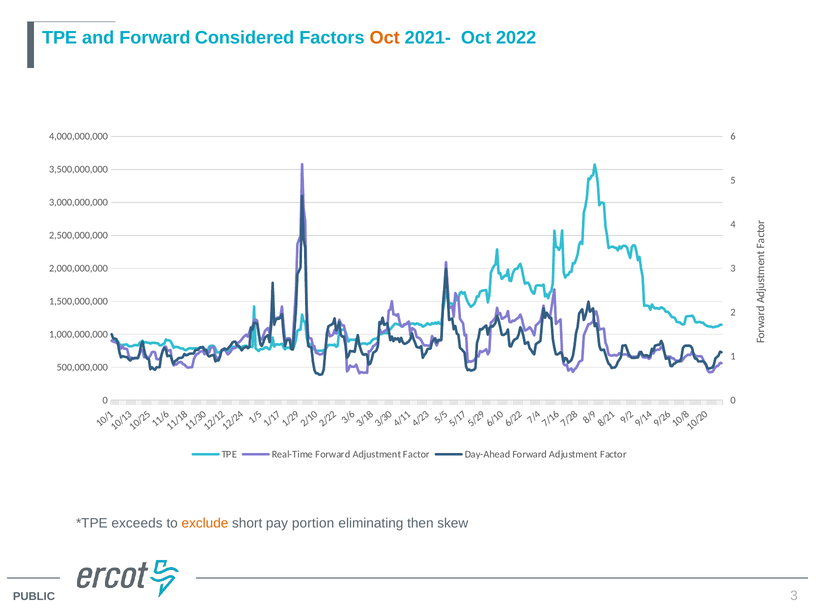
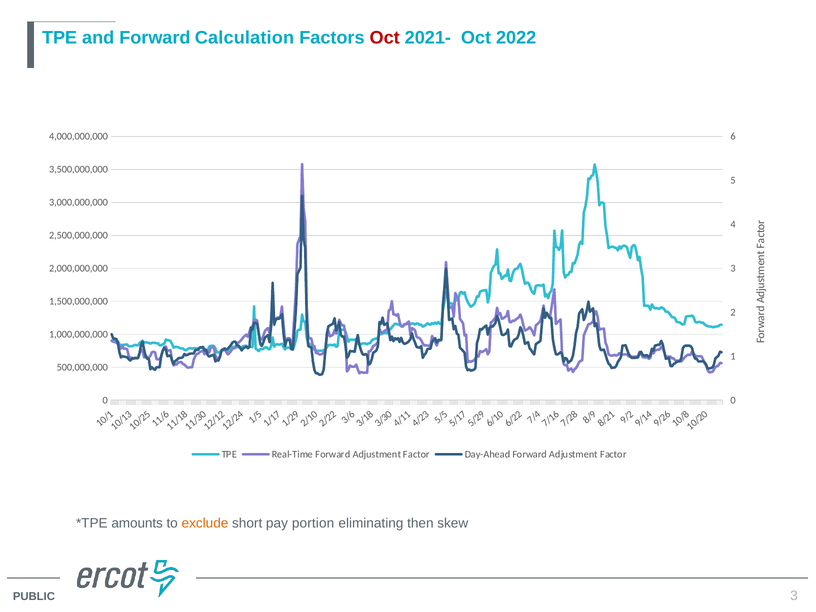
Considered: Considered -> Calculation (244, 38)
Oct colour: orange -> red (385, 38)
exceeds: exceeds -> amounts (137, 523)
